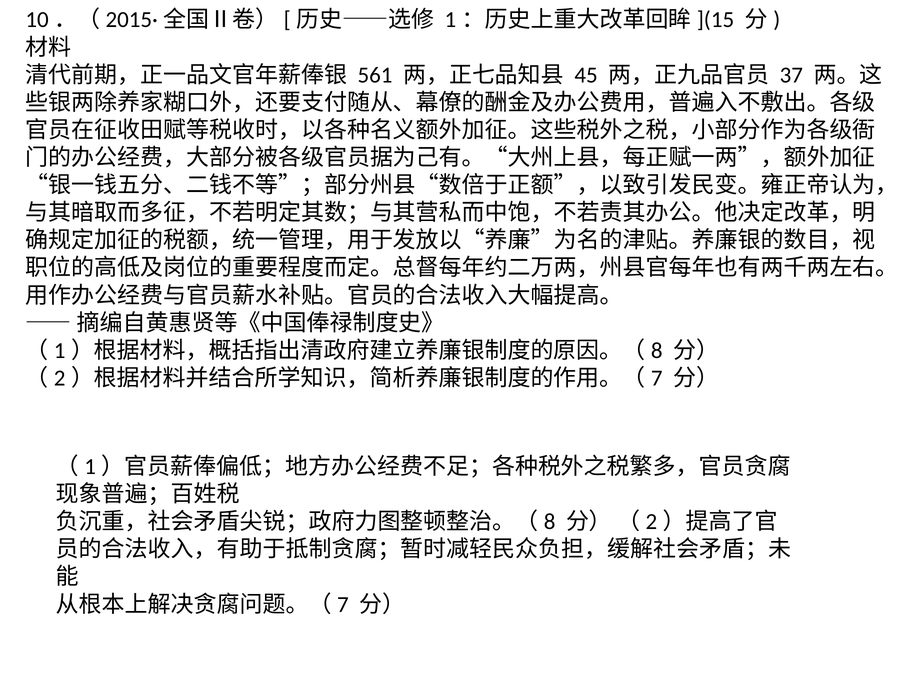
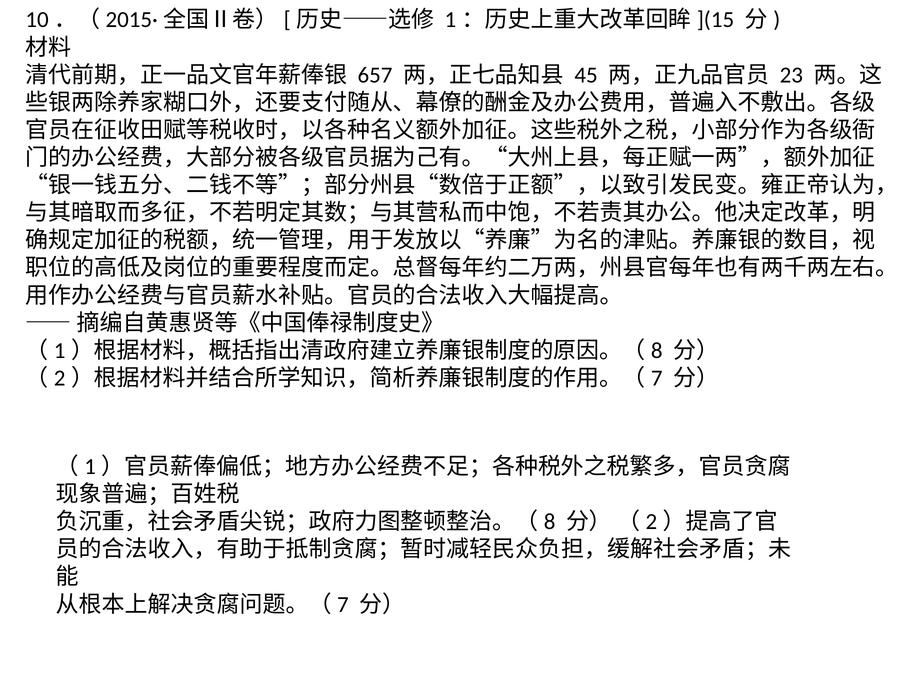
561: 561 -> 657 (375, 75)
37: 37 -> 23 (791, 75)
